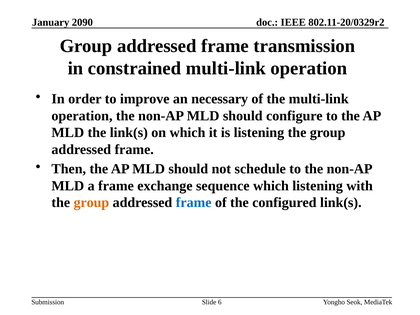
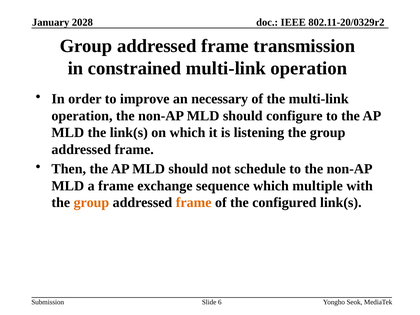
2090: 2090 -> 2028 (82, 22)
which listening: listening -> multiple (318, 186)
frame colour: blue -> orange (194, 203)
